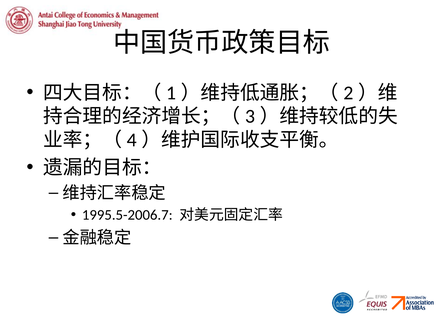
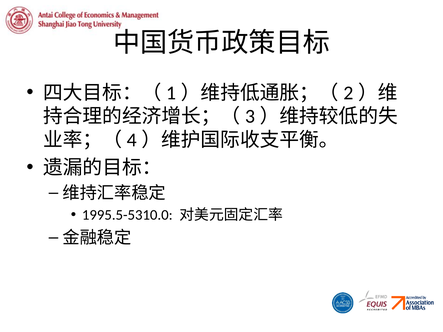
1995.5-2006.7: 1995.5-2006.7 -> 1995.5-5310.0 (127, 215)
